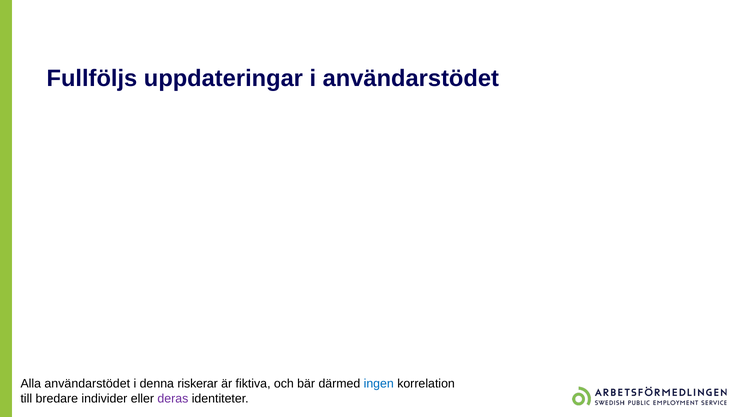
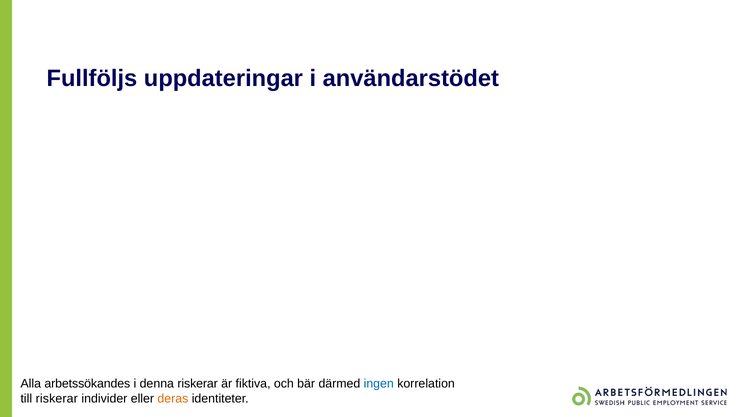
Alla användarstödet: användarstödet -> arbetssökandes (87, 384)
till bredare: bredare -> riskerar (57, 398)
deras colour: purple -> orange (173, 398)
